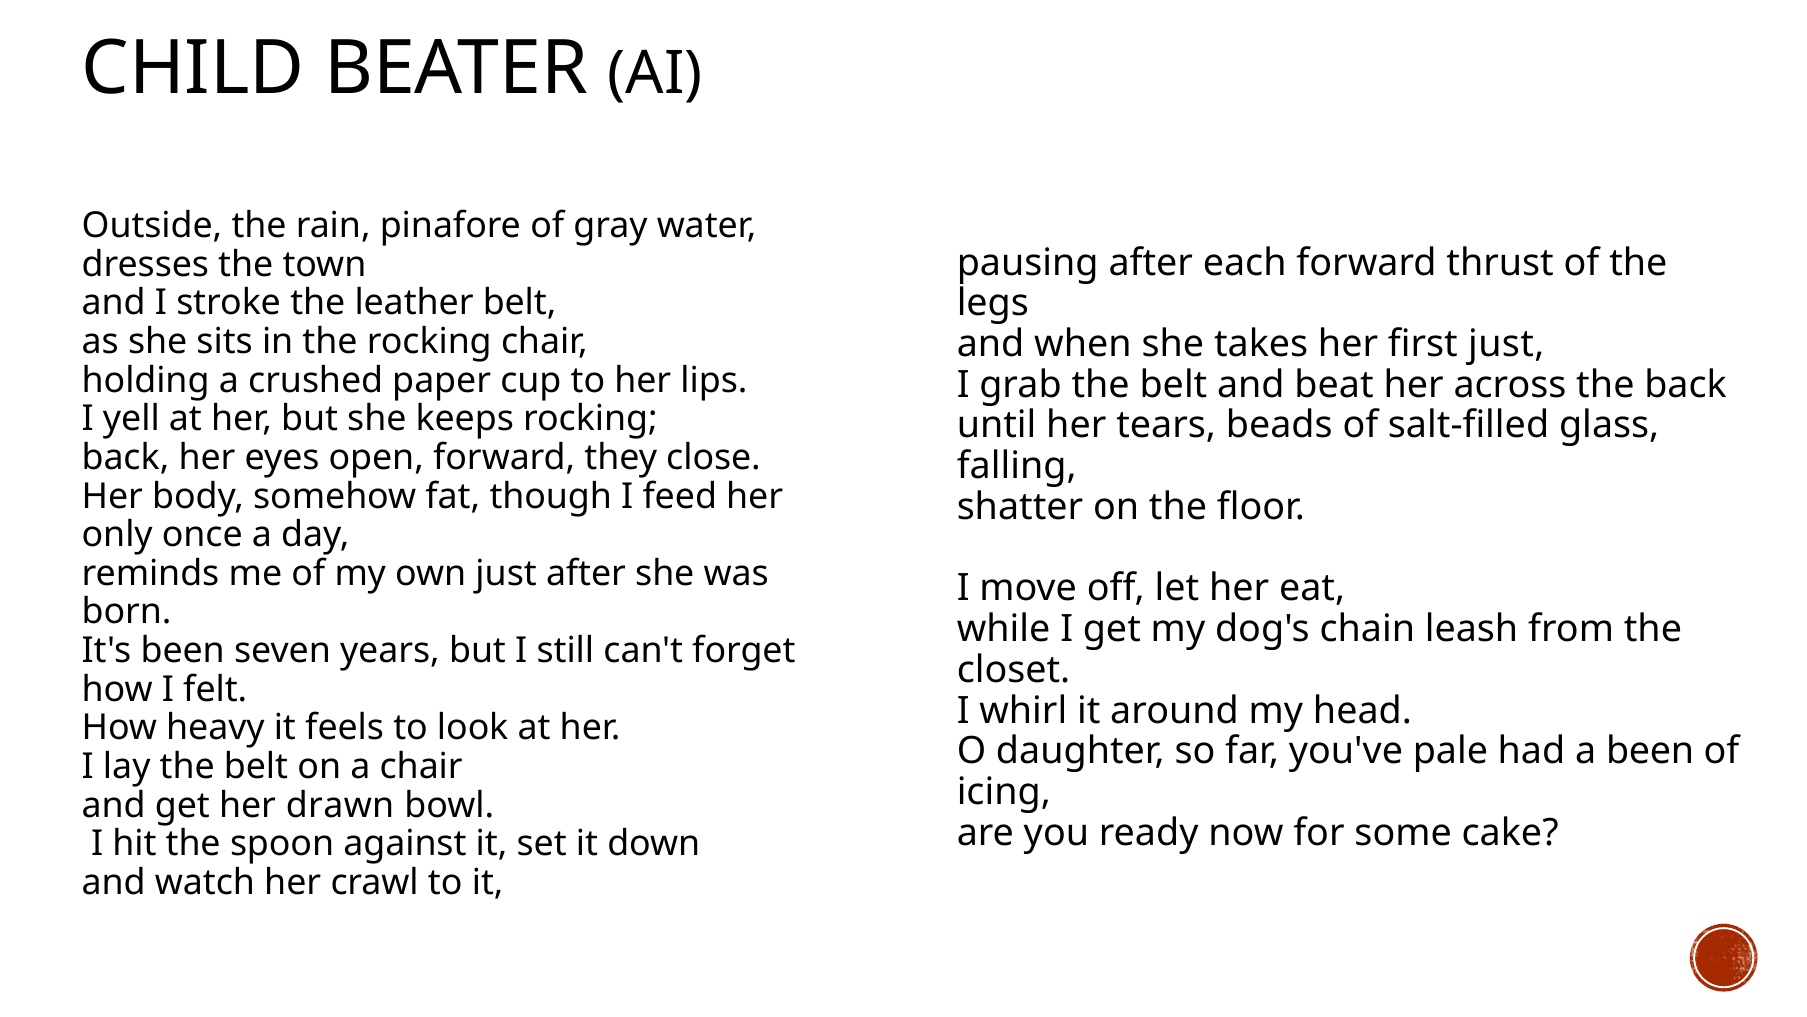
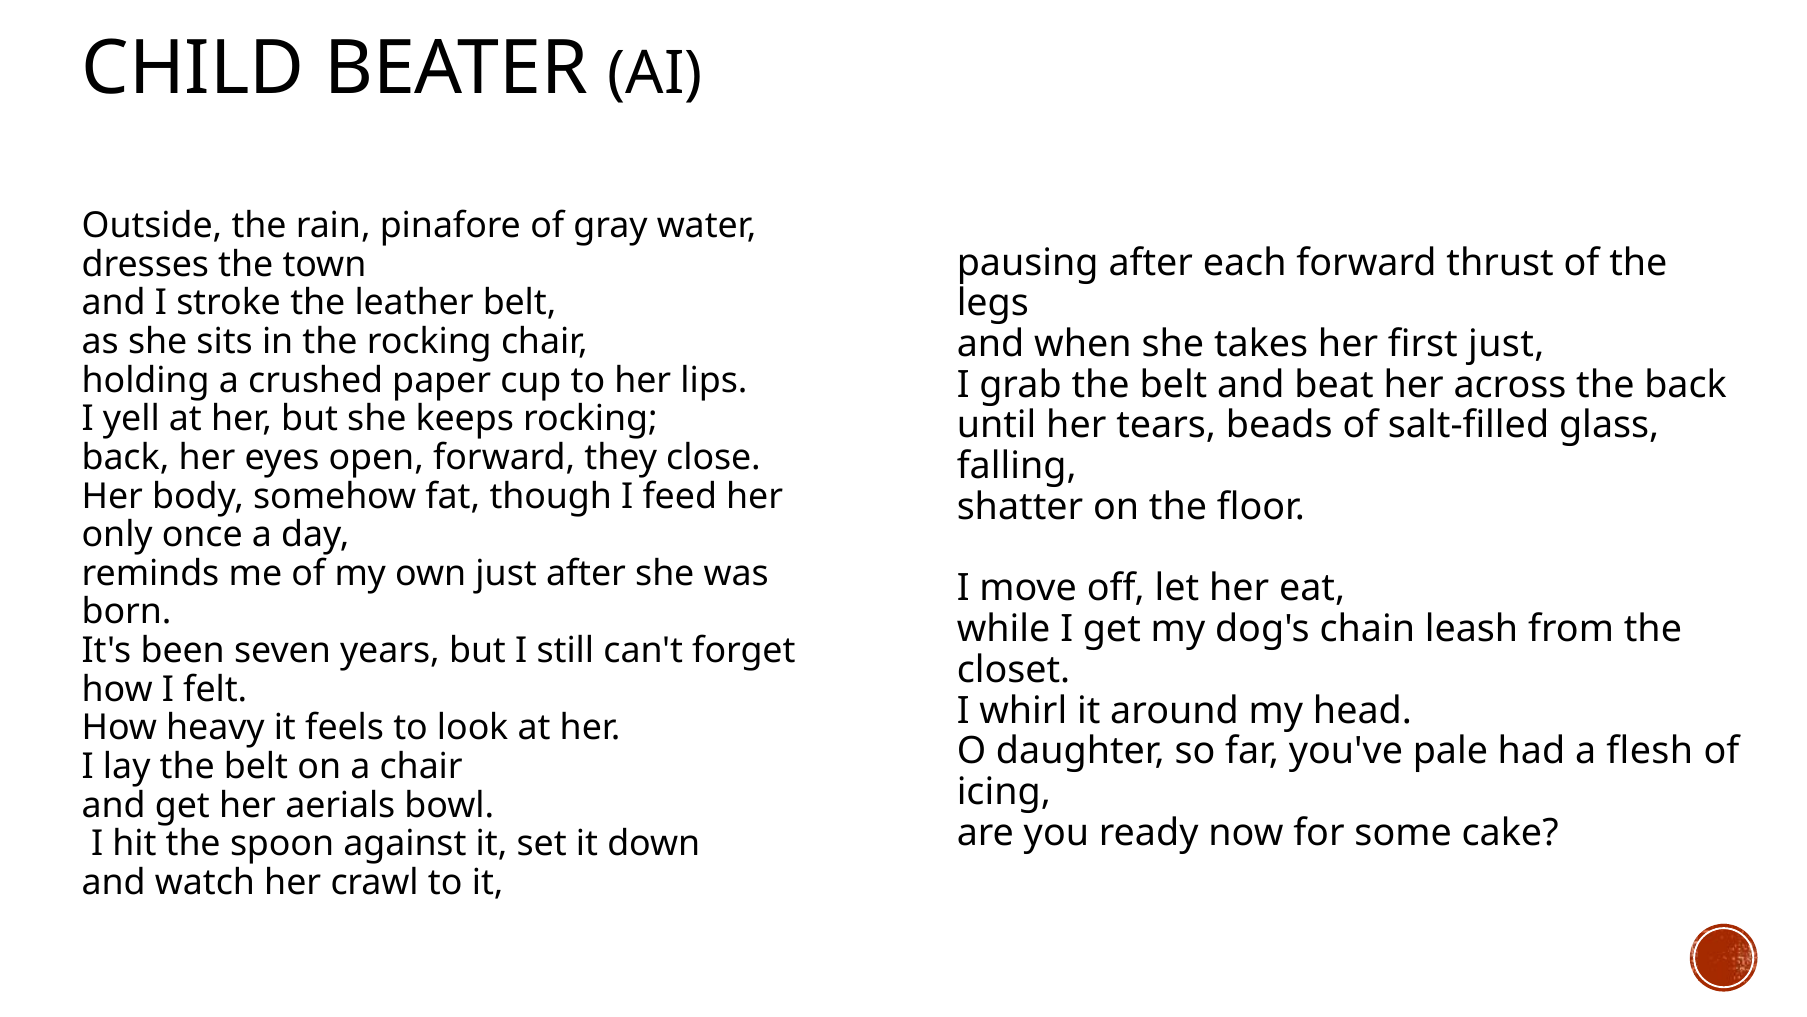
a been: been -> flesh (1650, 751)
drawn: drawn -> aerials (340, 805)
